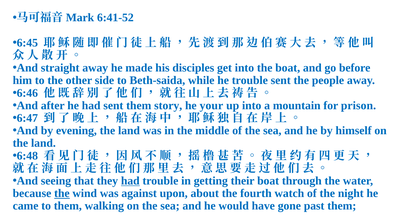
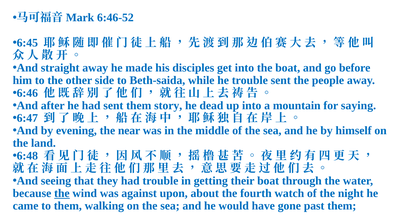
6:41-52: 6:41-52 -> 6:46-52 (115, 18)
your: your -> dead (211, 105)
prison: prison -> saying (358, 105)
evening the land: land -> near (129, 131)
had underline: present -> none (130, 181)
